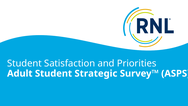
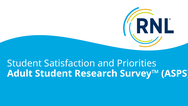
Strategic: Strategic -> Research (96, 73)
